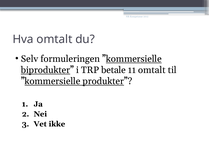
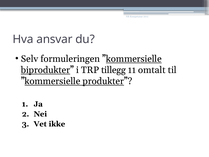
Hva omtalt: omtalt -> ansvar (54, 39)
betale: betale -> tillegg (114, 70)
